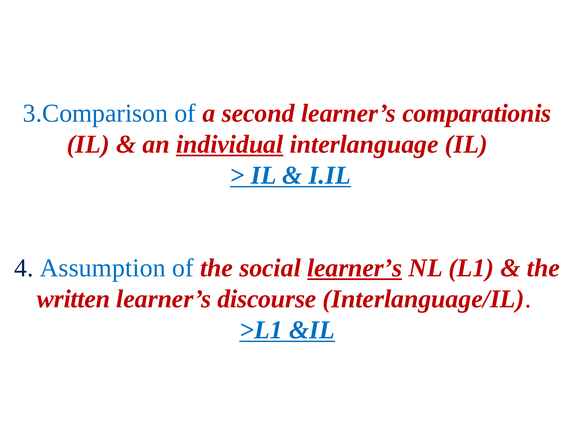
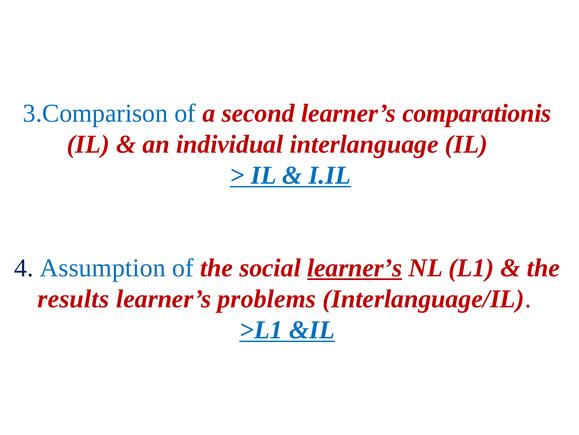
individual underline: present -> none (230, 144)
written: written -> results (73, 299)
discourse: discourse -> problems (267, 299)
